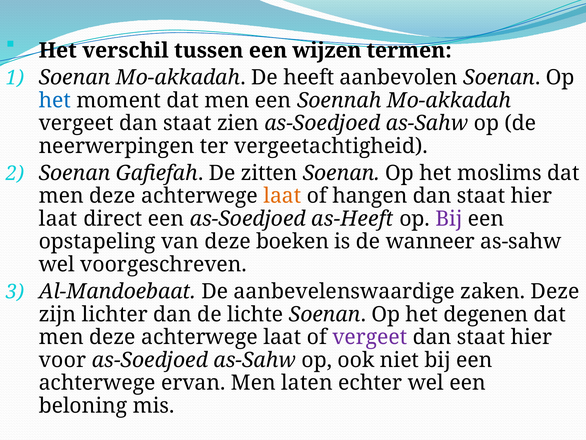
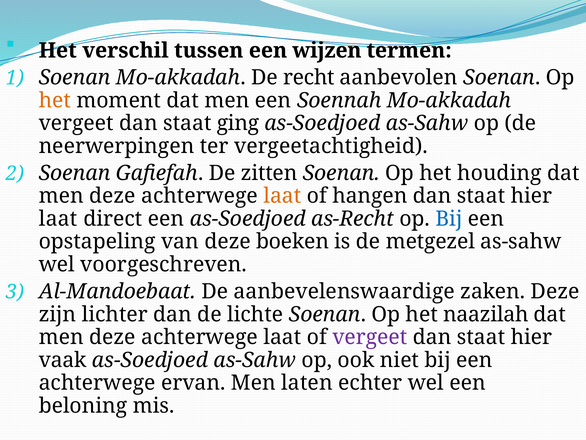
heeft: heeft -> recht (309, 77)
het colour: blue -> orange (55, 100)
zien: zien -> ging (238, 123)
moslims: moslims -> houding (499, 173)
as-Heeft: as-Heeft -> as-Recht (353, 219)
Bij colour: purple -> blue (449, 219)
wanneer: wanneer -> metgezel (430, 241)
degenen: degenen -> naazilah (486, 314)
voor: voor -> vaak (63, 360)
